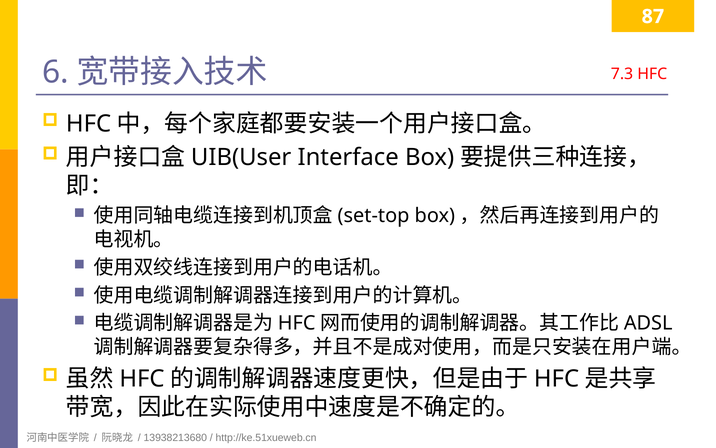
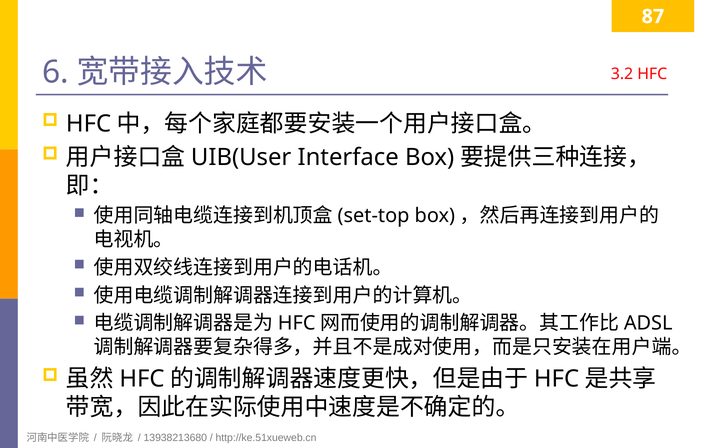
7.3: 7.3 -> 3.2 (622, 74)
